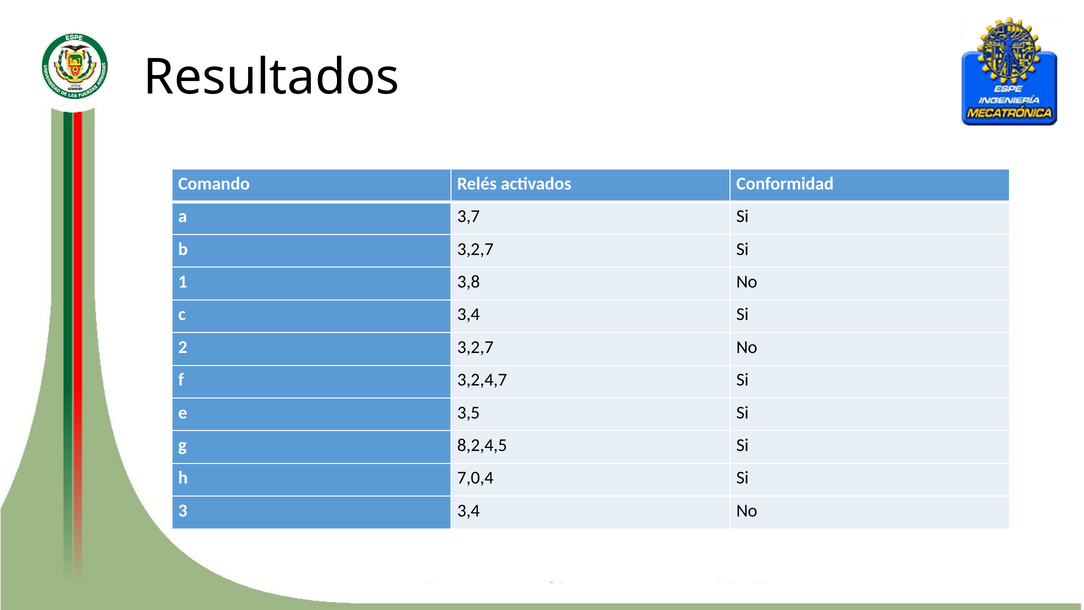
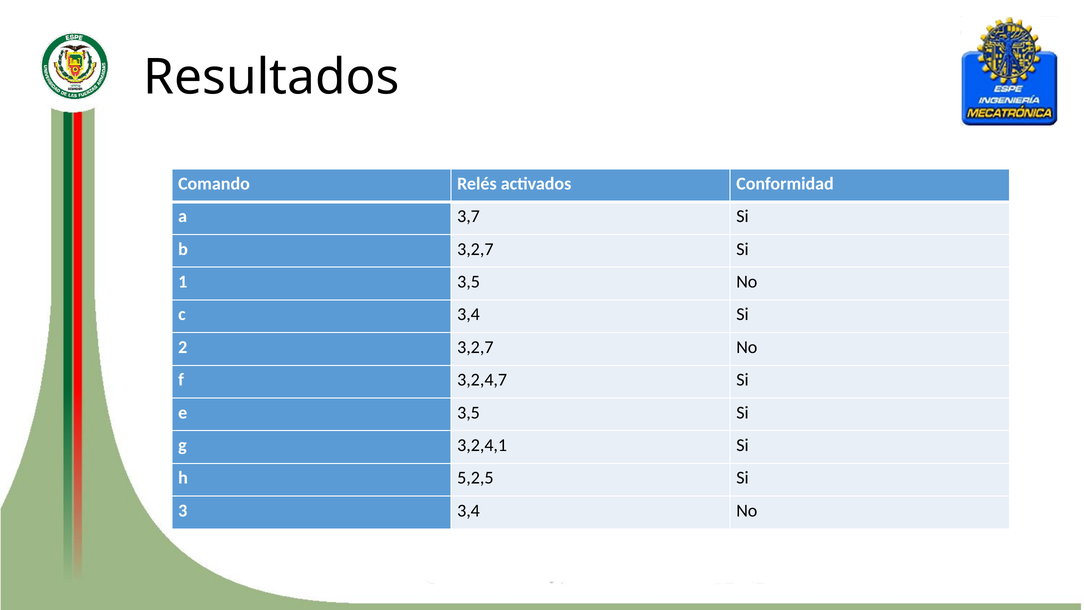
1 3,8: 3,8 -> 3,5 (469, 282)
8,2,4,5: 8,2,4,5 -> 3,2,4,1 (482, 445)
7,0,4: 7,0,4 -> 5,2,5 (475, 478)
